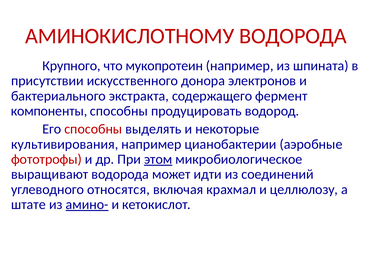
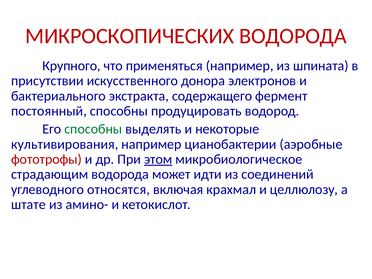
АМИНОКИСЛОТНОМУ: АМИНОКИСЛОТНОМУ -> МИКРОСКОПИЧЕСКИХ (130, 36)
мукопротеин: мукопротеин -> применяться (164, 66)
компоненты: компоненты -> постоянный (49, 111)
способны colour: red -> green (93, 129)
выращивают: выращивают -> страдающим (50, 174)
амино- underline: present -> none (87, 204)
